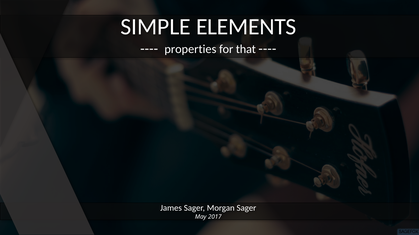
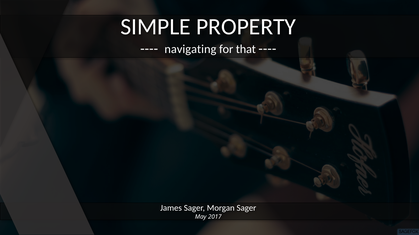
ELEMENTS: ELEMENTS -> PROPERTY (246, 27)
properties: properties -> navigating (190, 49)
